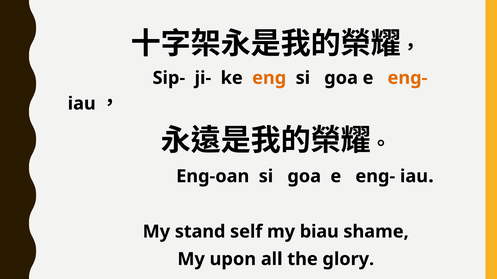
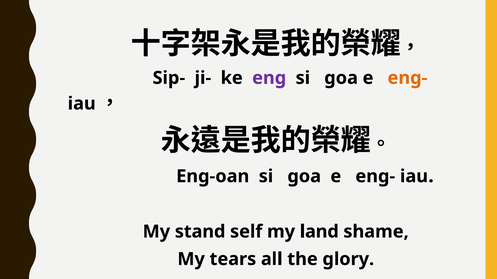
eng colour: orange -> purple (269, 78)
biau: biau -> land (319, 232)
upon: upon -> tears (233, 260)
